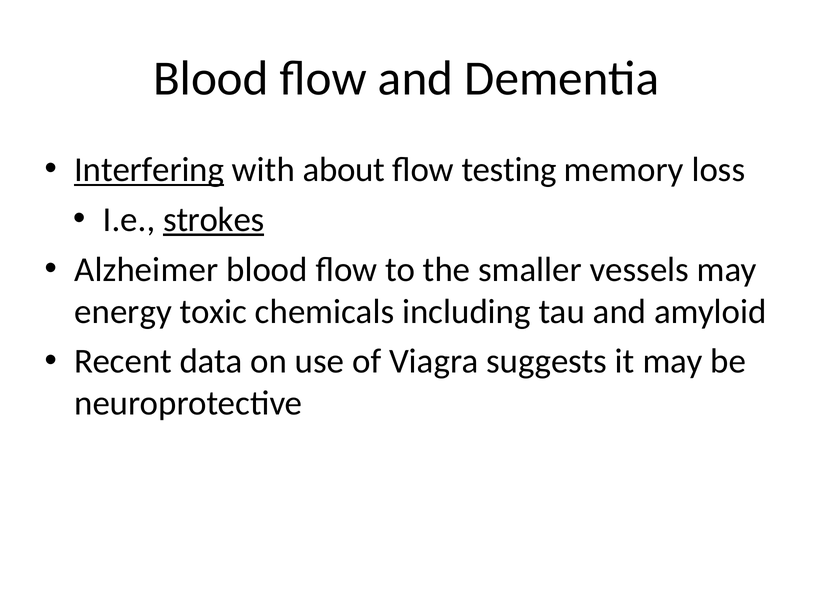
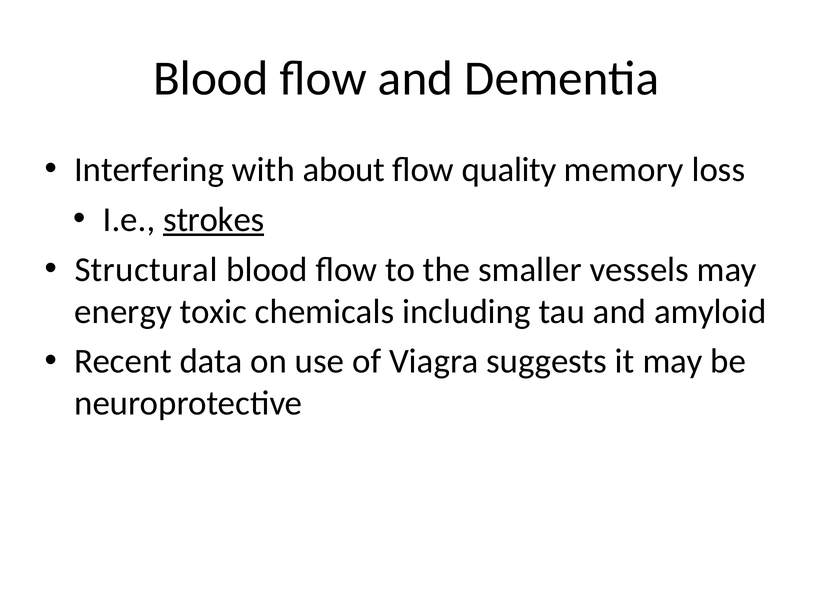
Interfering underline: present -> none (149, 170)
testing: testing -> quality (509, 170)
Alzheimer: Alzheimer -> Structural (146, 269)
